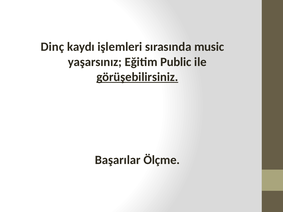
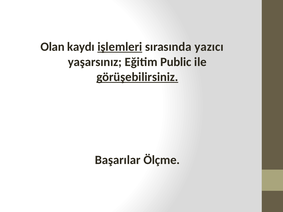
Dinç: Dinç -> Olan (53, 47)
işlemleri underline: none -> present (120, 47)
music: music -> yazıcı (209, 47)
